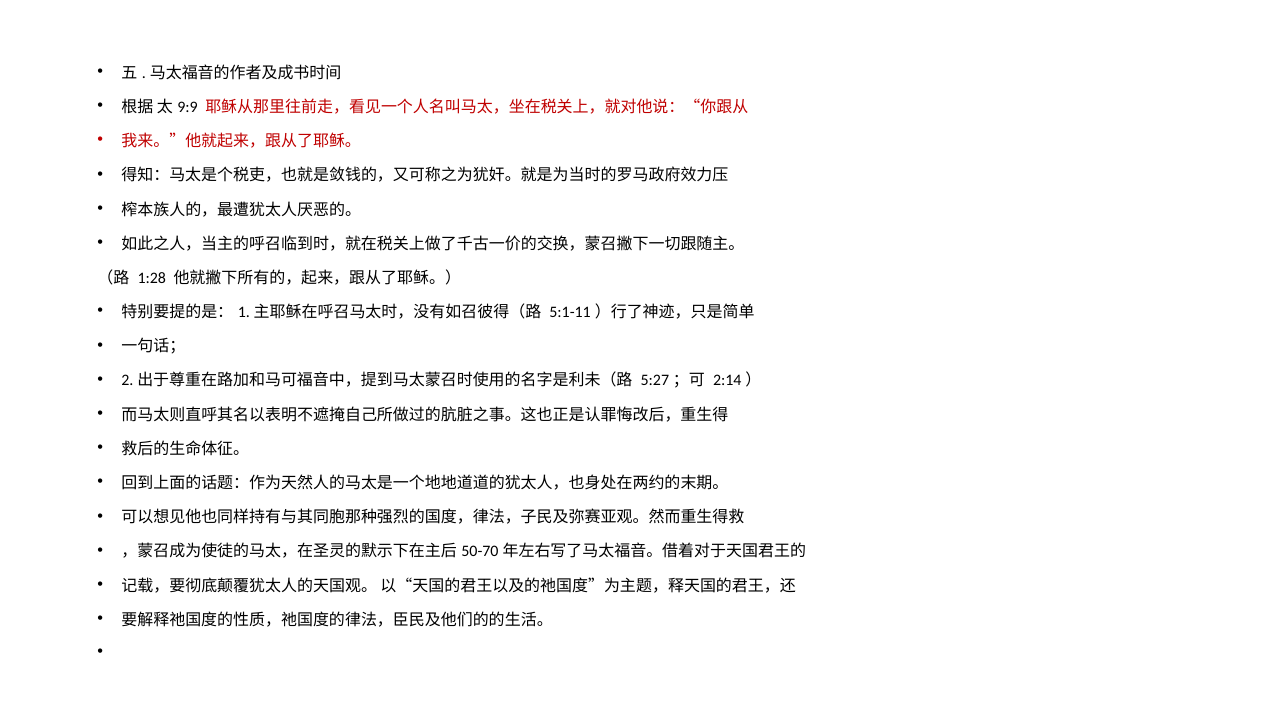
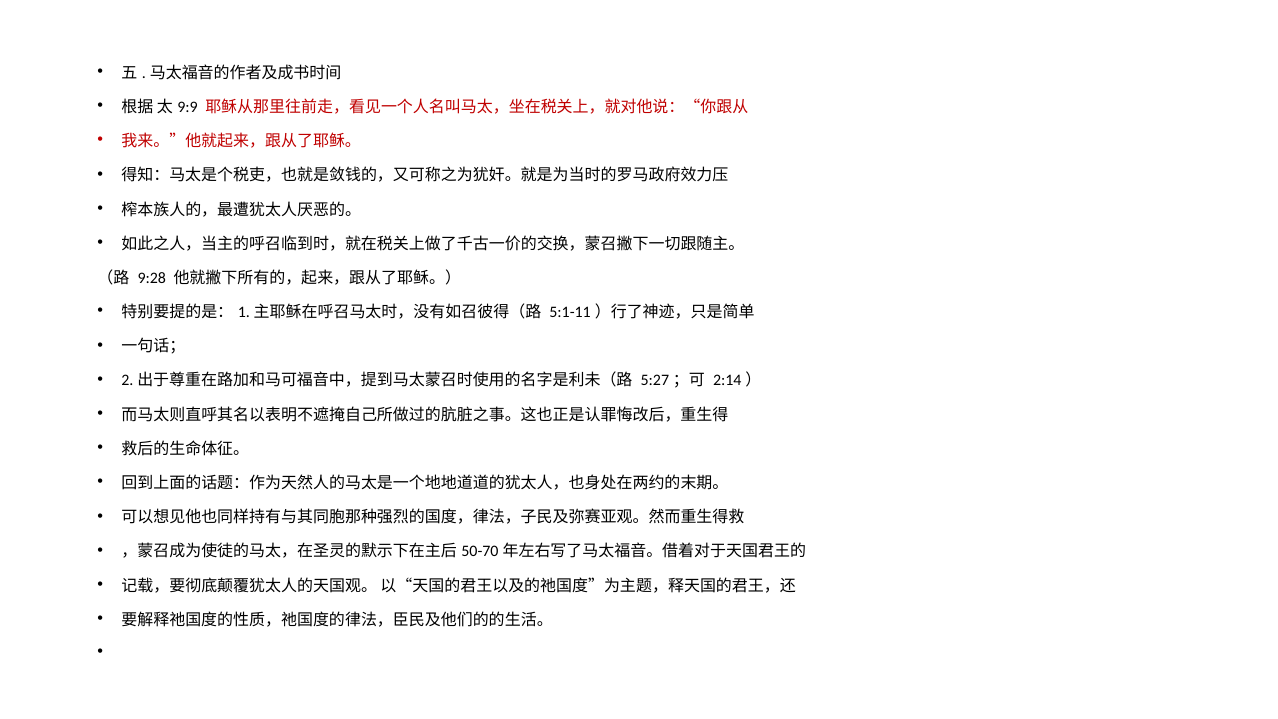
1:28: 1:28 -> 9:28 (152, 278)
